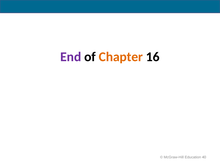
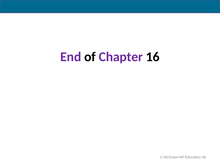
Chapter colour: orange -> purple (121, 57)
